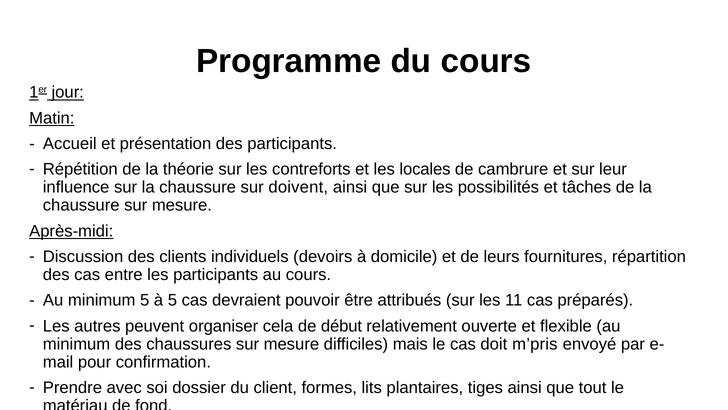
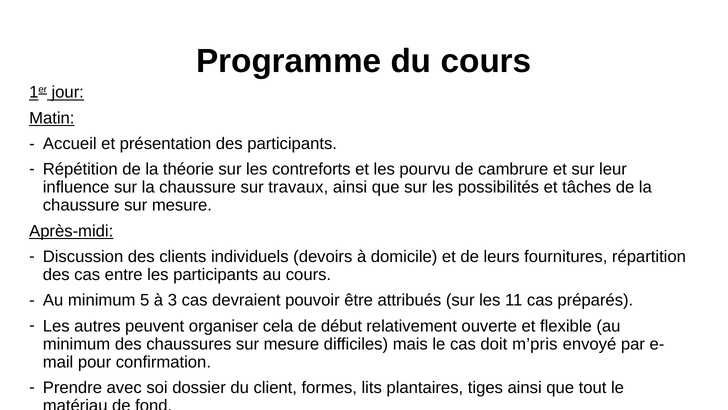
locales: locales -> pourvu (425, 169)
doivent: doivent -> travaux (298, 187)
à 5: 5 -> 3 (172, 300)
